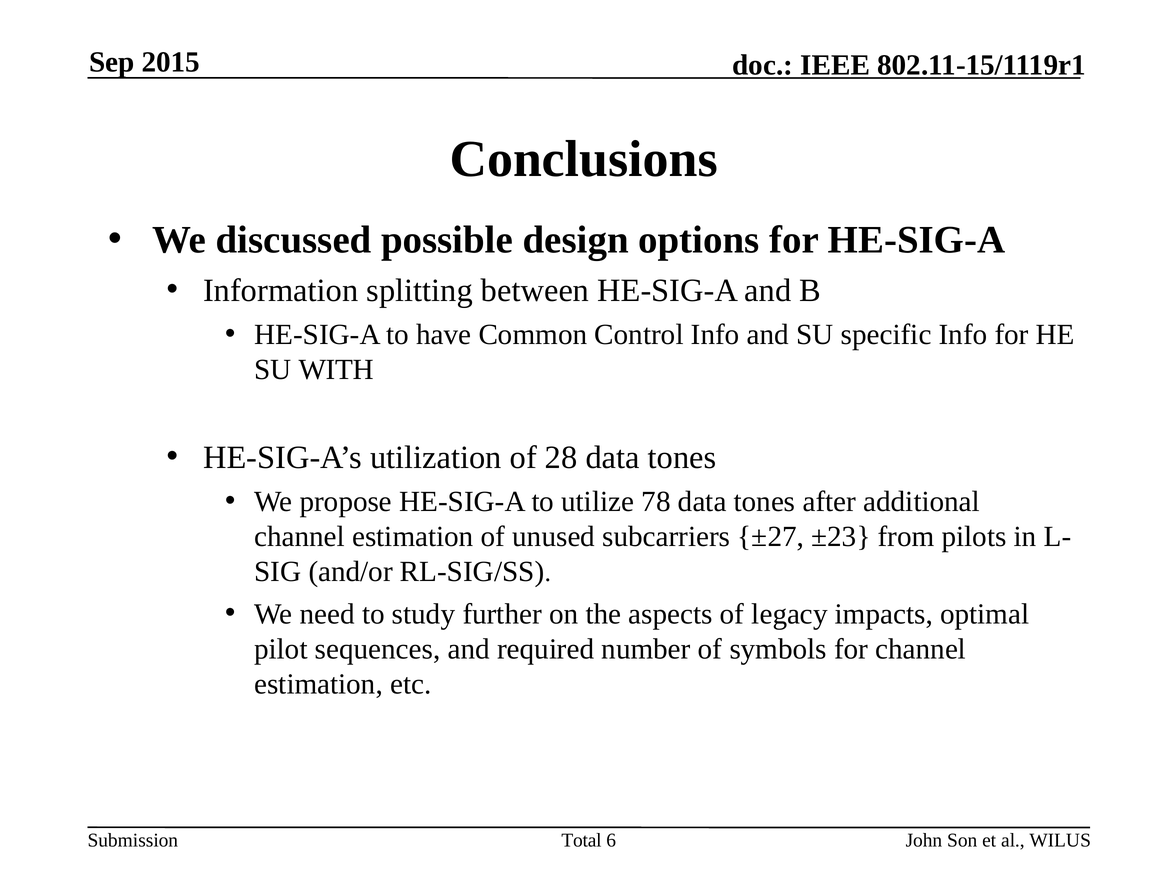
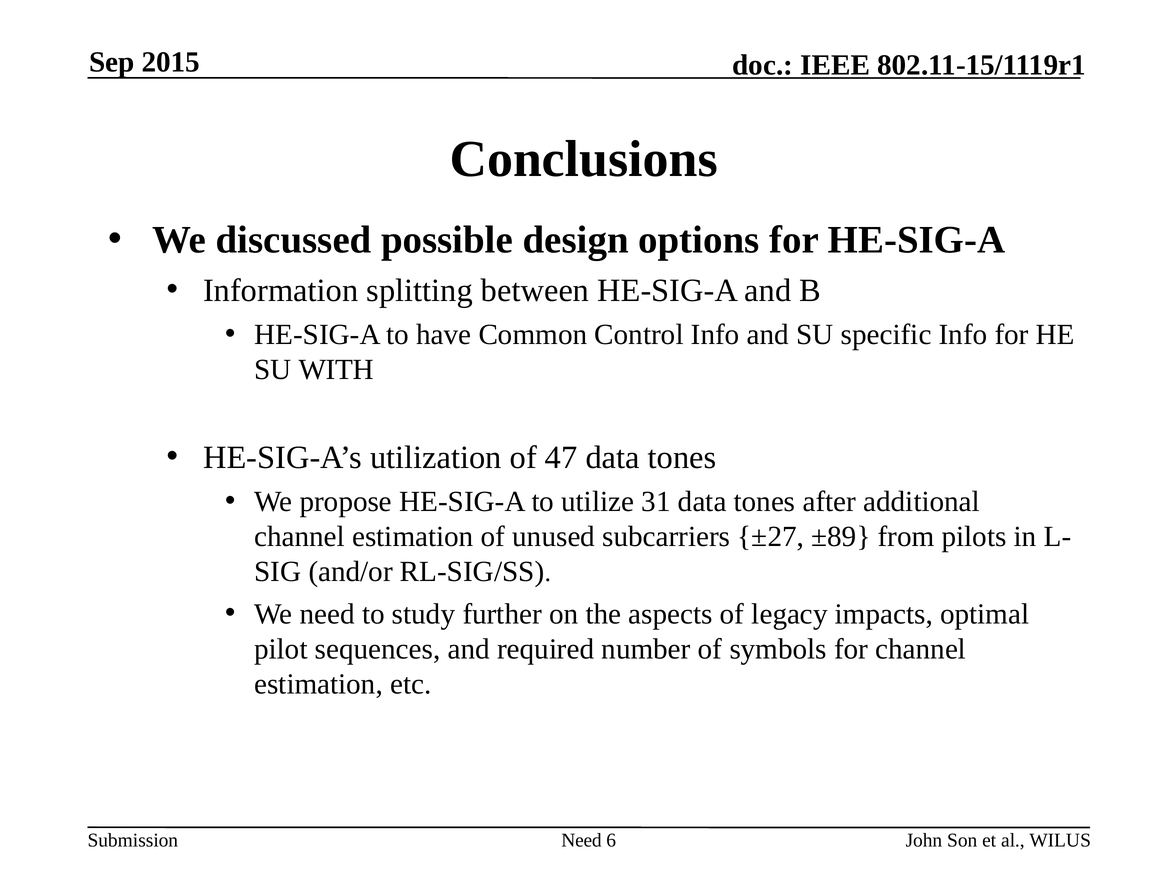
28: 28 -> 47 (561, 457)
78: 78 -> 31 (656, 501)
±23: ±23 -> ±89 (841, 536)
Total: Total -> Need (582, 840)
